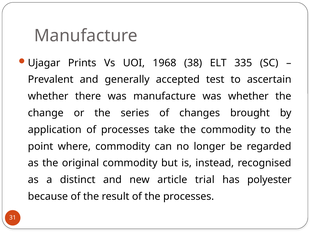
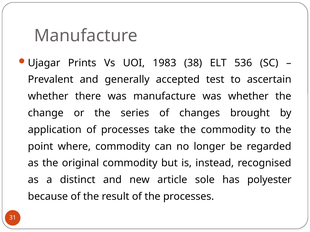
1968: 1968 -> 1983 (164, 63)
335: 335 -> 536 (243, 63)
trial: trial -> sole (205, 180)
